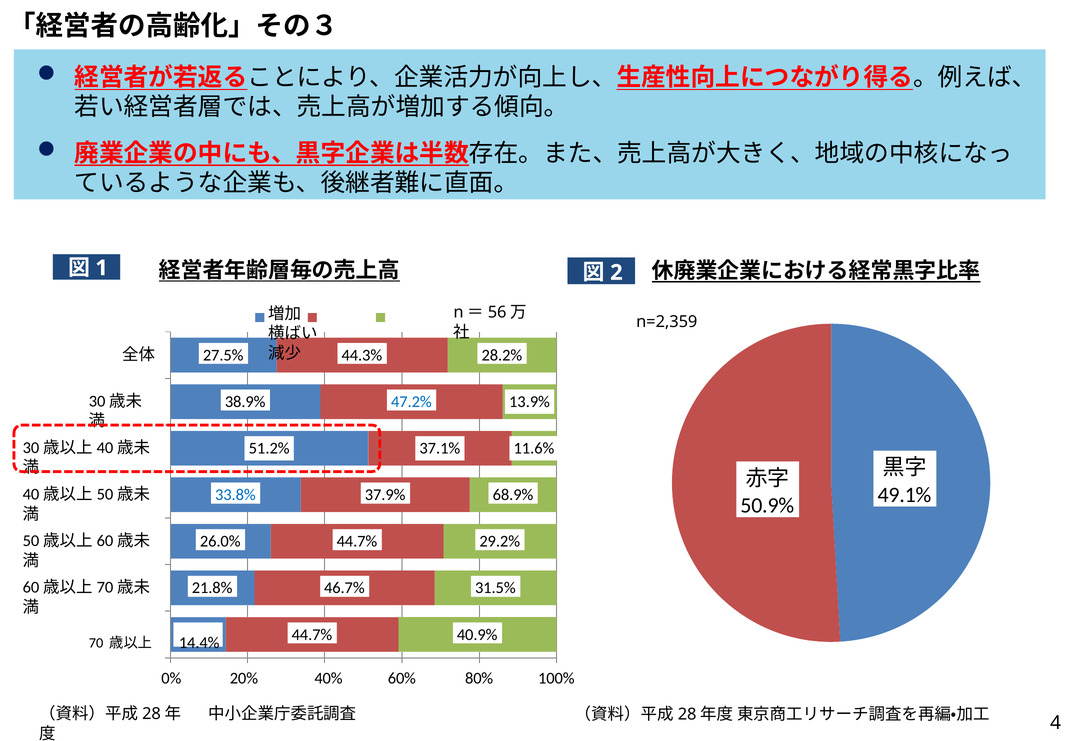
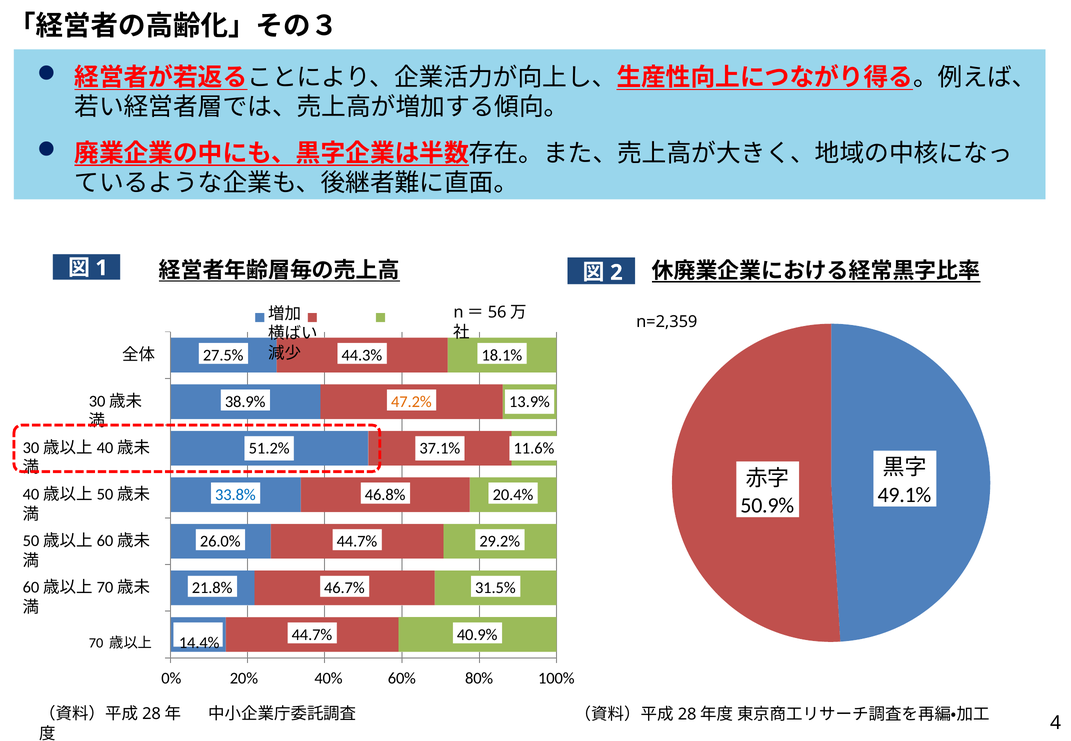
28.2%: 28.2% -> 18.1% (502, 355)
47.2% colour: blue -> orange (411, 402)
37.9%: 37.9% -> 46.8% (385, 495)
68.9%: 68.9% -> 20.4% (513, 495)
